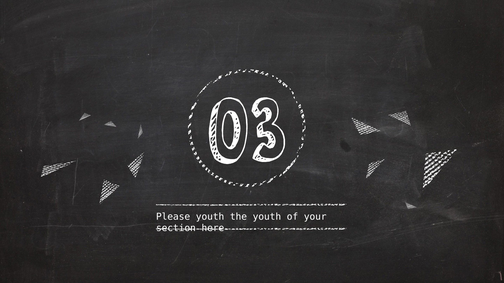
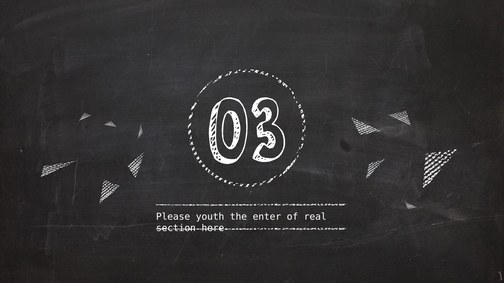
the youth: youth -> enter (267, 217)
your: your -> real (315, 217)
